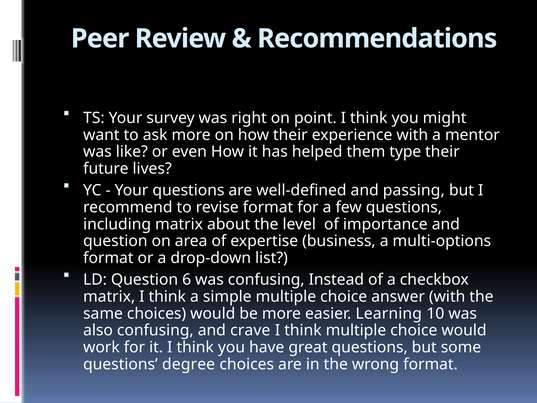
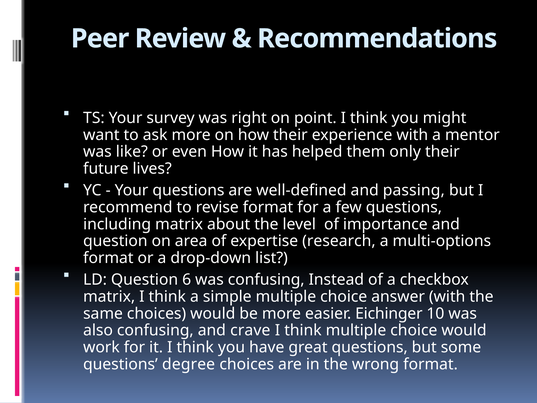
type: type -> only (405, 152)
business: business -> research (339, 241)
Learning: Learning -> Eichinger (389, 313)
